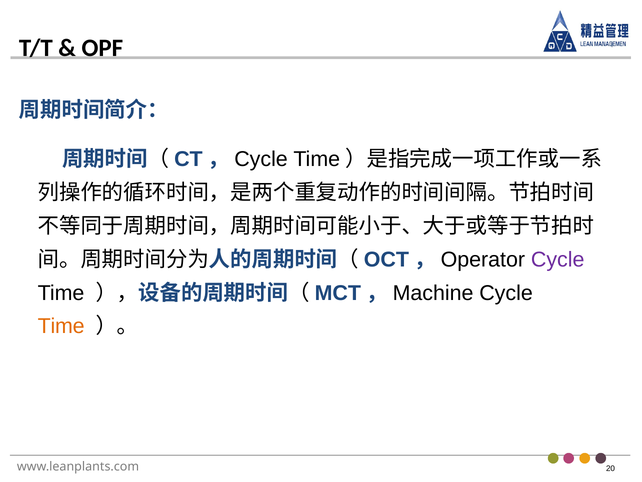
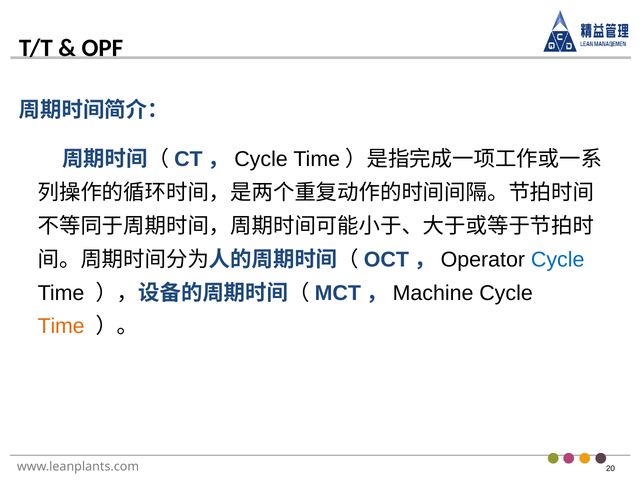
Cycle colour: purple -> blue (558, 259)
